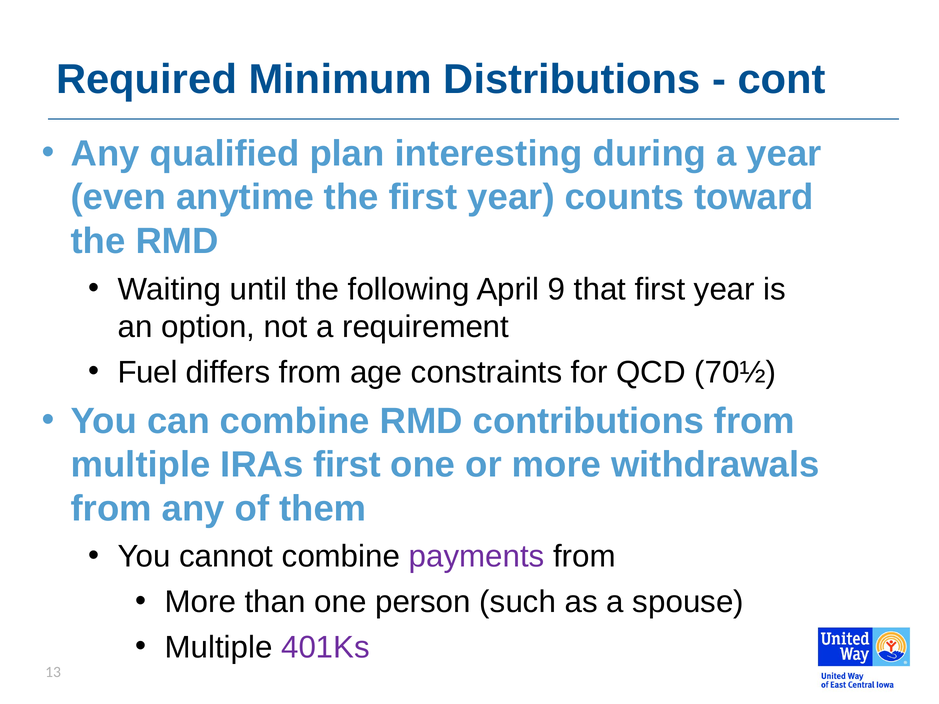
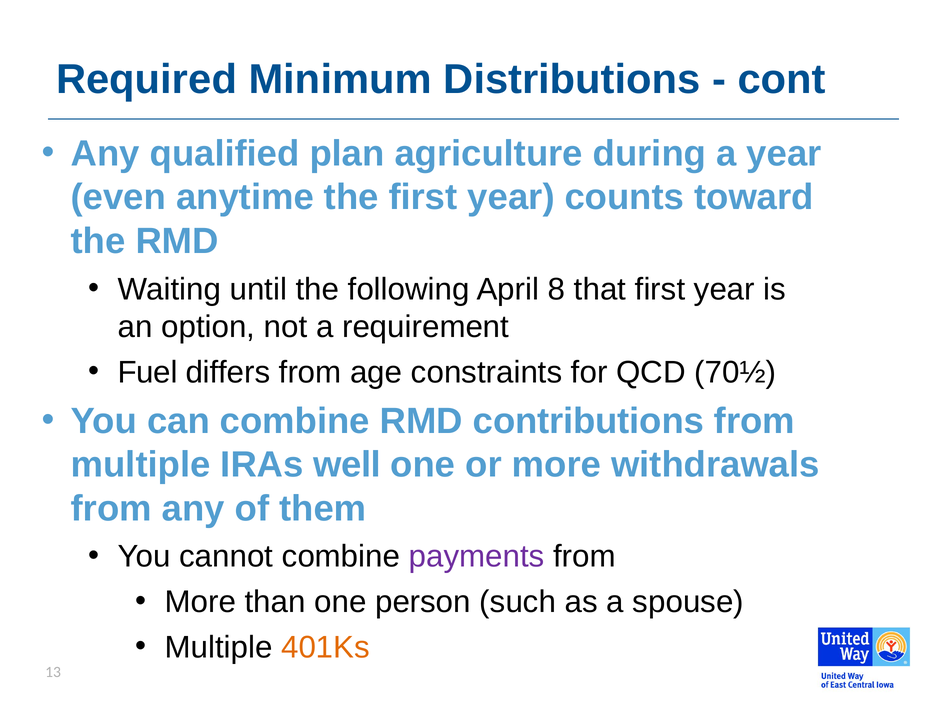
interesting: interesting -> agriculture (489, 154)
9: 9 -> 8 (557, 289)
IRAs first: first -> well (347, 465)
401Ks colour: purple -> orange (325, 648)
